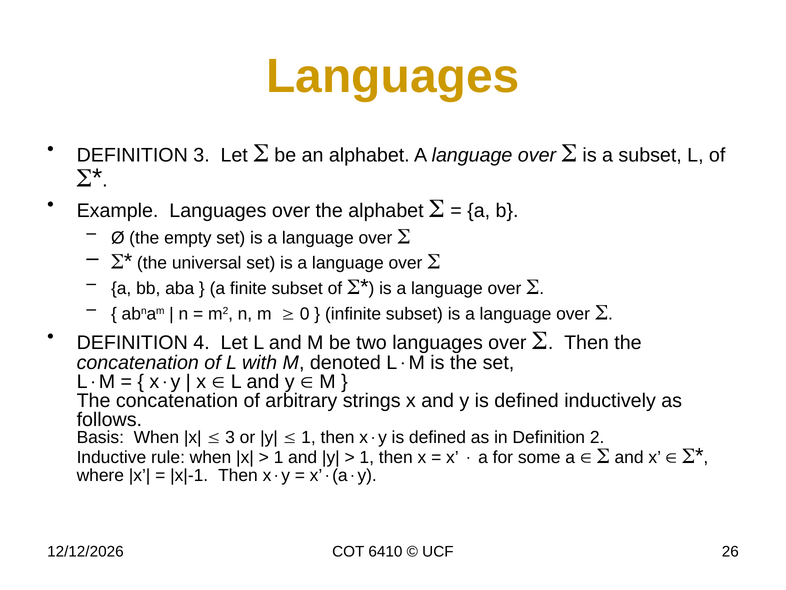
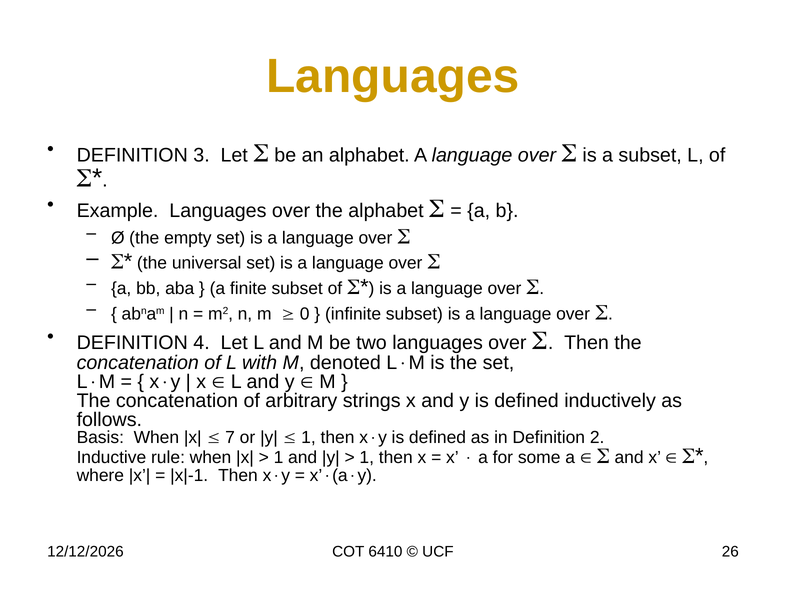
3: 3 -> 7 (230, 437)
